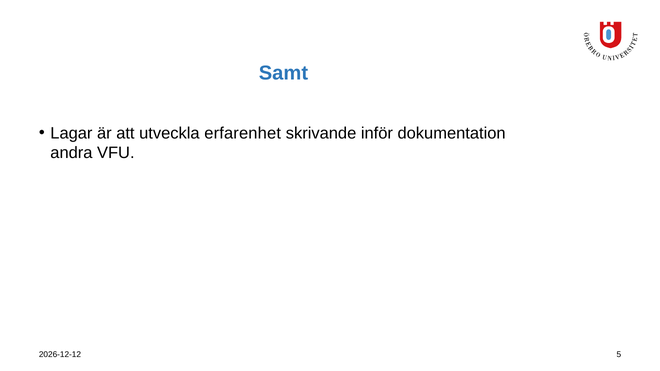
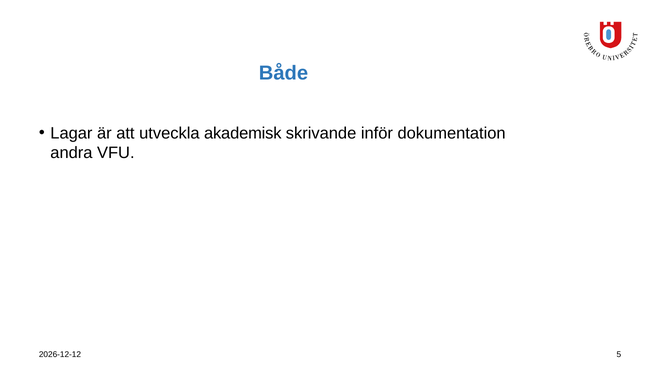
Samt: Samt -> Både (283, 73)
erfarenhet: erfarenhet -> akademisk (243, 133)
